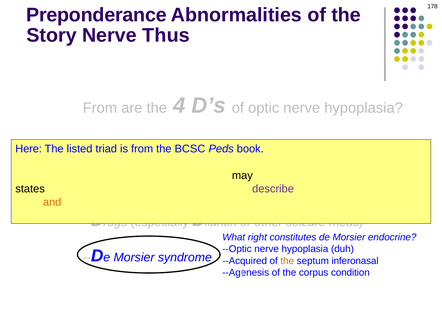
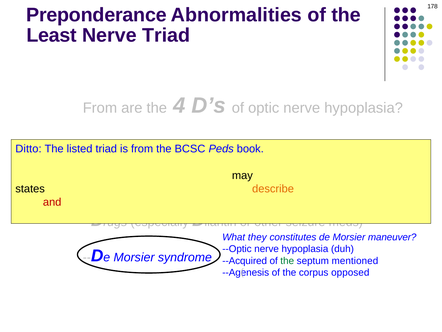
Story: Story -> Least (52, 35)
Nerve Thus: Thus -> Triad (166, 35)
Here: Here -> Ditto (29, 149)
describe colour: purple -> orange (273, 189)
and colour: orange -> red (52, 202)
right: right -> they (257, 237)
endocrine: endocrine -> maneuver (392, 237)
the colour: orange -> green (287, 260)
inferonasal: inferonasal -> mentioned (355, 260)
condition: condition -> opposed (350, 272)
